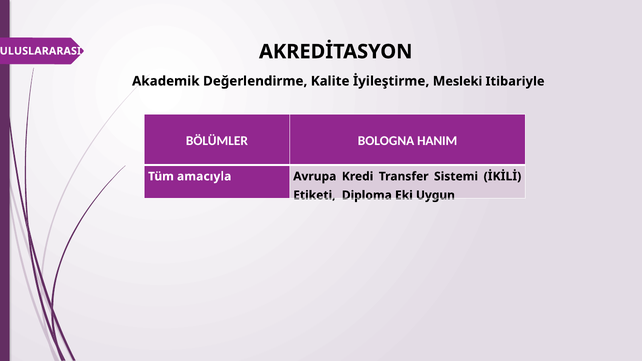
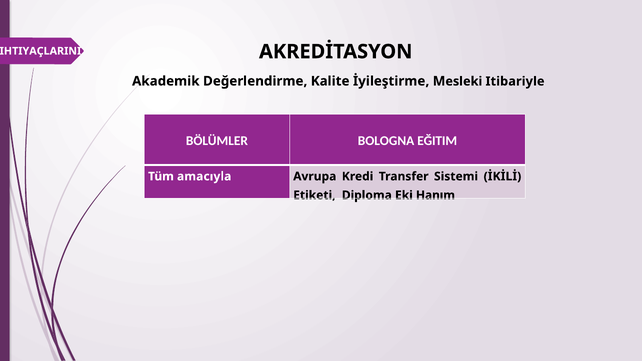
ULUSLARARASI: ULUSLARARASI -> IHTIYAÇLARINI (40, 51)
HANIM: HANIM -> EĞITIM (437, 141)
Uygun: Uygun -> Hanım (435, 195)
